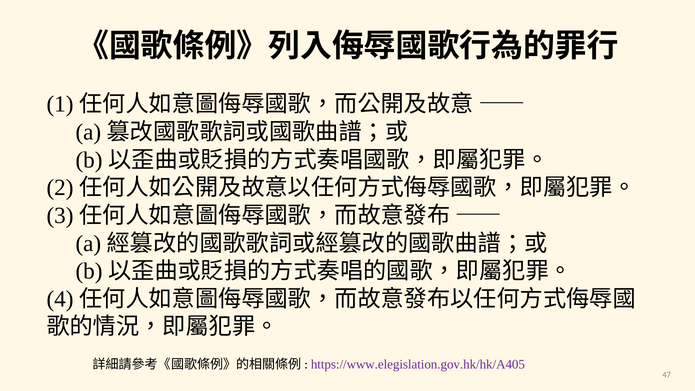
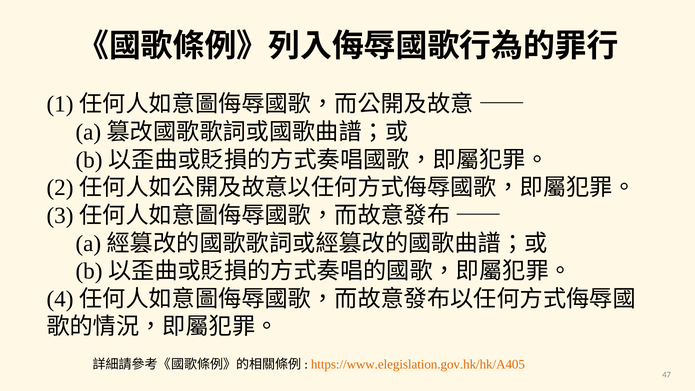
https://www.elegislation.gov.hk/hk/A405 colour: purple -> orange (418, 365)
